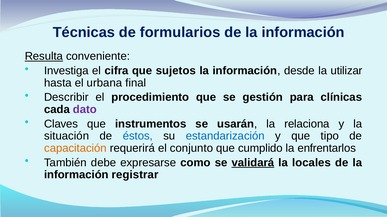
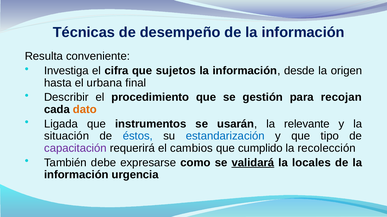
formularios: formularios -> desempeño (180, 32)
Resulta underline: present -> none (44, 56)
utilizar: utilizar -> origen (347, 71)
clínicas: clínicas -> recojan (341, 98)
dato colour: purple -> orange (85, 110)
Claves: Claves -> Ligada (61, 124)
relaciona: relaciona -> relevante (307, 124)
capacitación colour: orange -> purple (75, 149)
conjunto: conjunto -> cambios (191, 149)
enfrentarlos: enfrentarlos -> recolección (327, 149)
registrar: registrar -> urgencia (135, 175)
